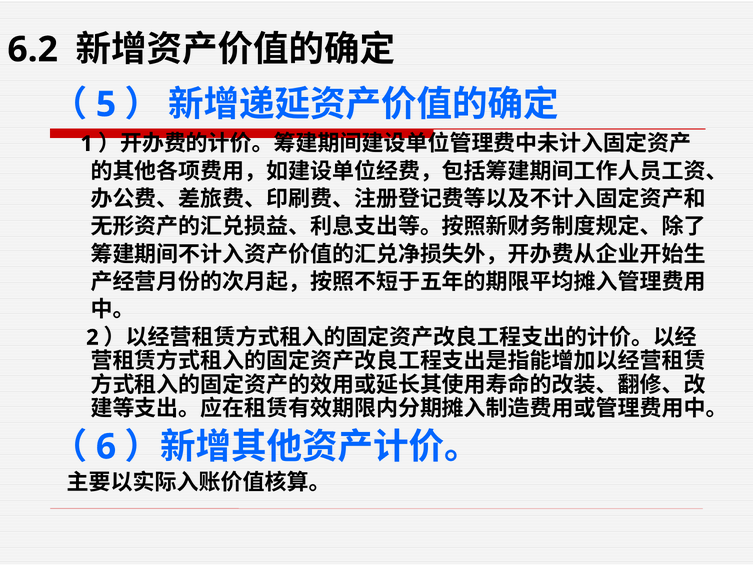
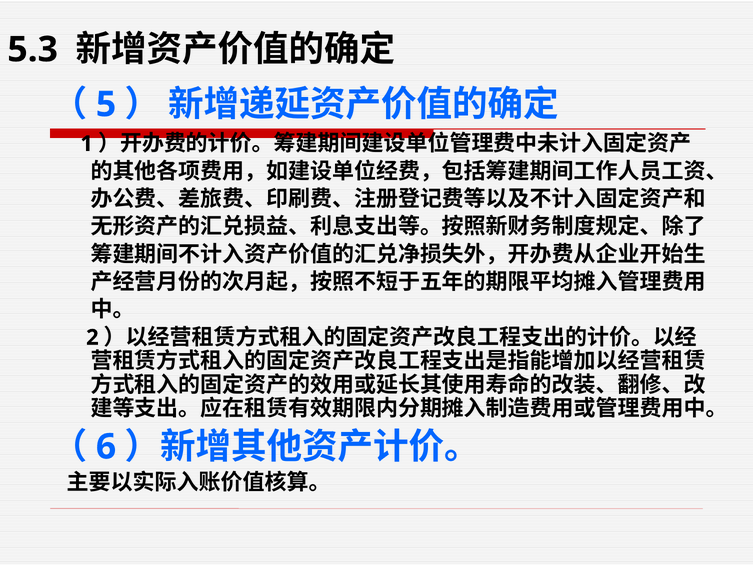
6.2: 6.2 -> 5.3 (33, 50)
